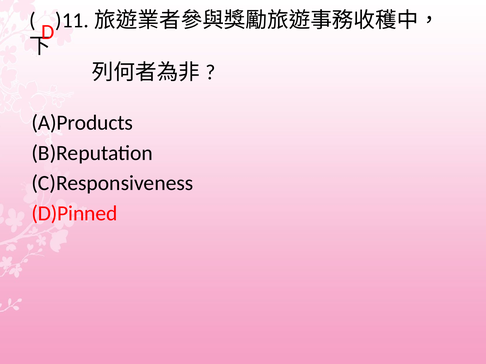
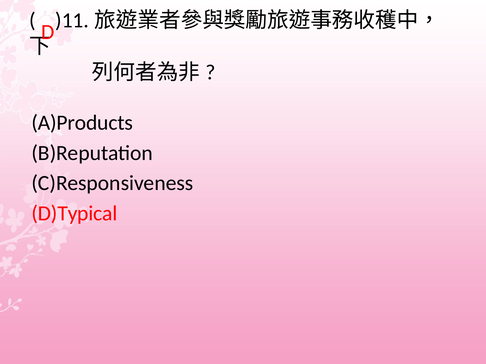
D)Pinned: D)Pinned -> D)Typical (74, 214)
